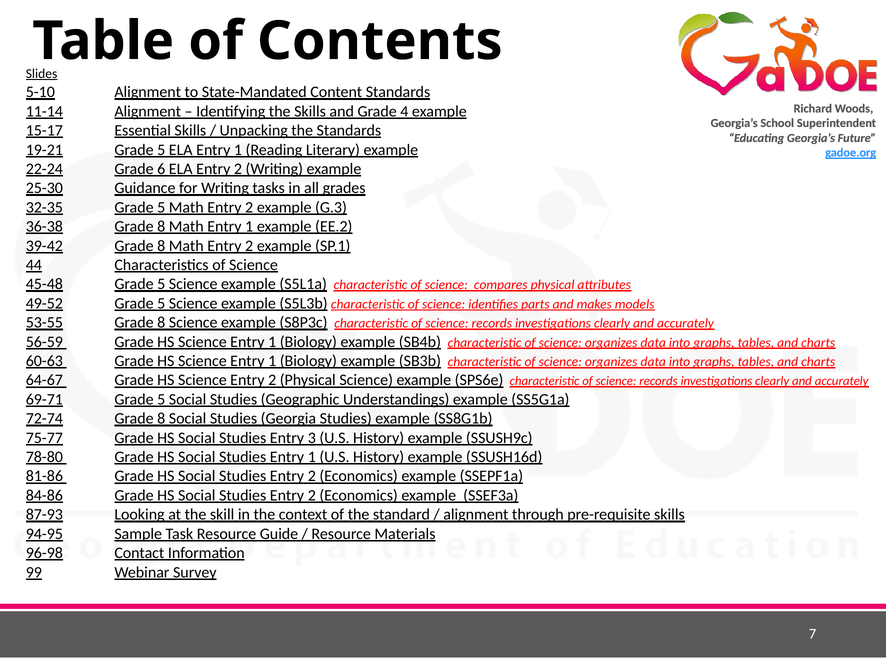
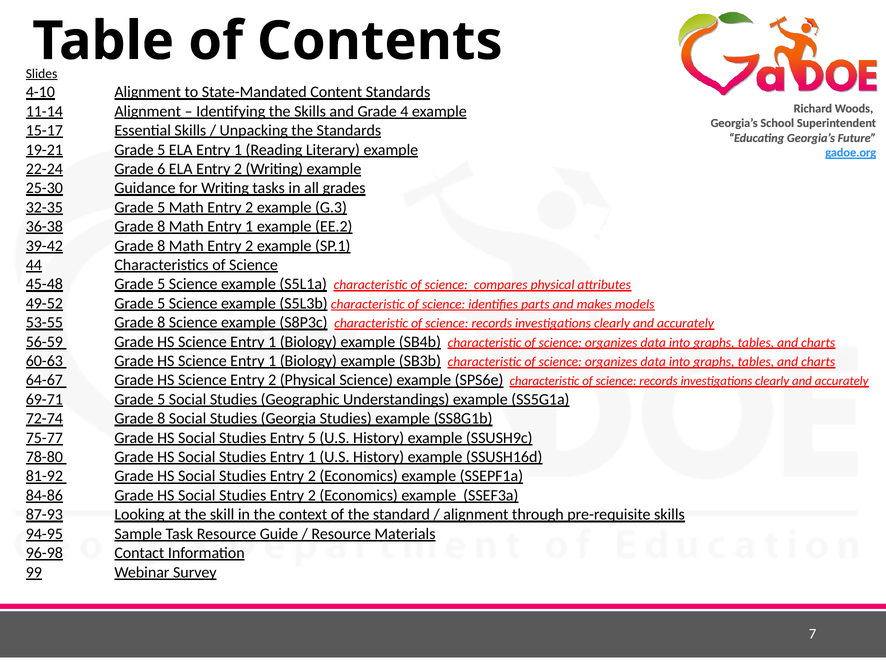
5-10: 5-10 -> 4-10 (40, 92)
Entry 3: 3 -> 5 (312, 438)
81-86: 81-86 -> 81-92 (44, 477)
